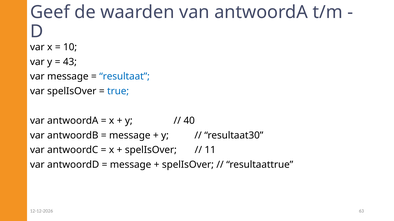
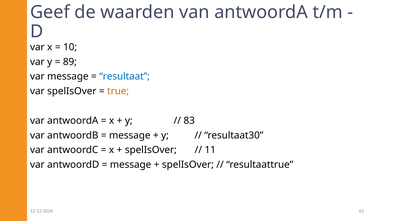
43: 43 -> 89 (70, 62)
true colour: blue -> orange (118, 91)
40: 40 -> 83 (189, 121)
